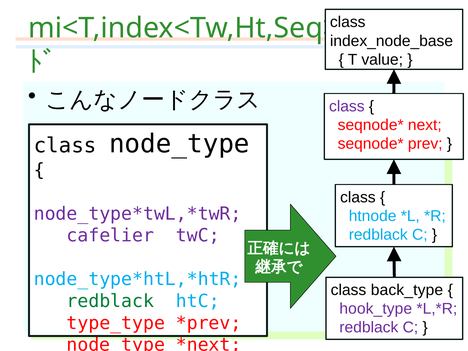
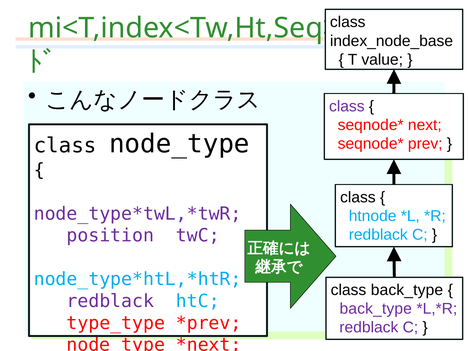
cafelier: cafelier -> position (110, 236)
redblack colour: green -> purple (110, 301)
hook_type: hook_type -> back_type (376, 309)
